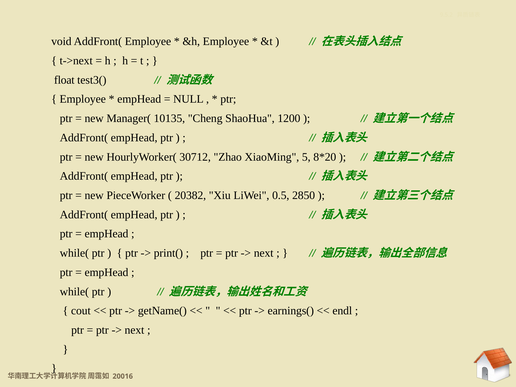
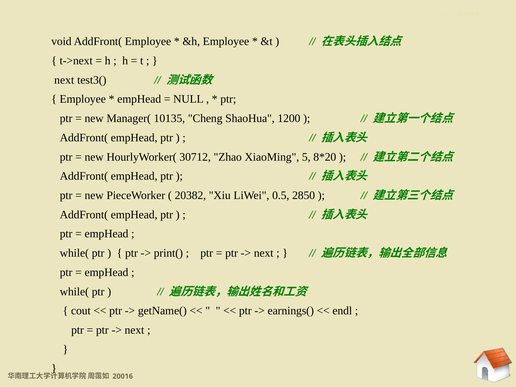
float: float -> next (64, 80)
